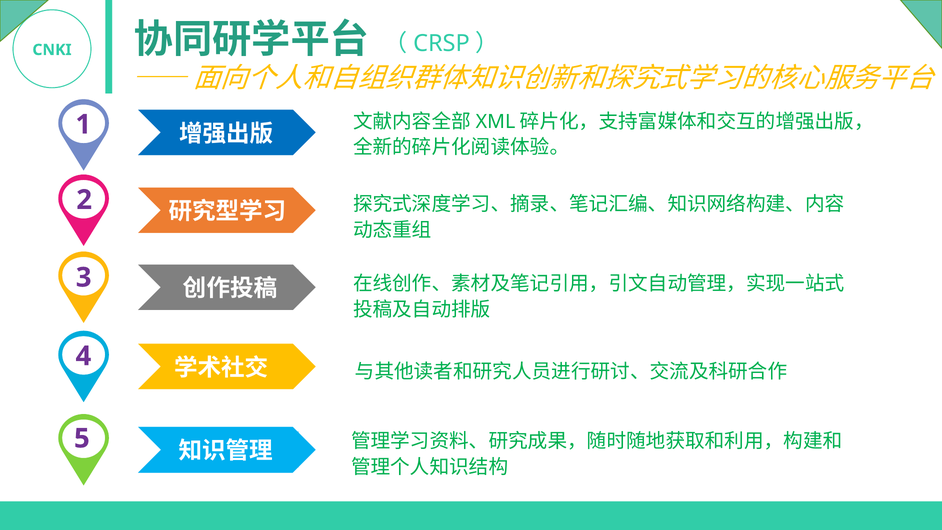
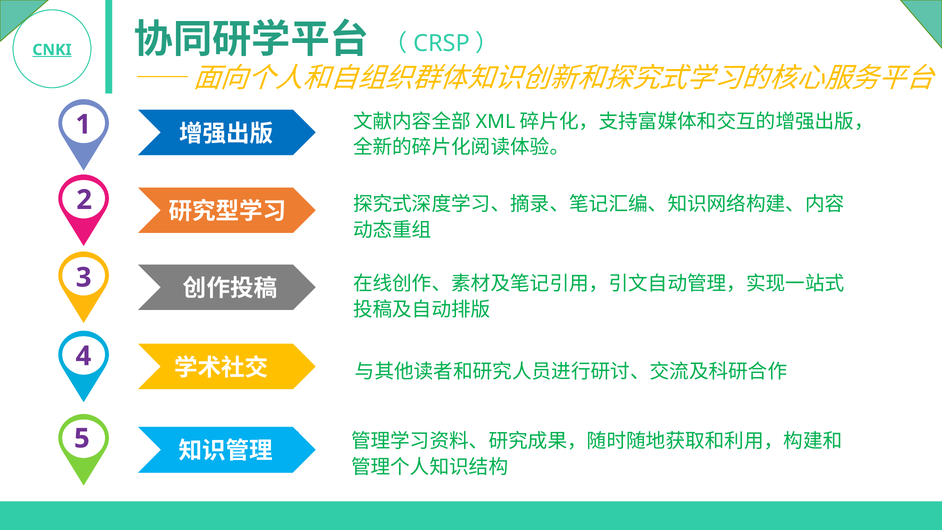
CNKI underline: none -> present (52, 50)
